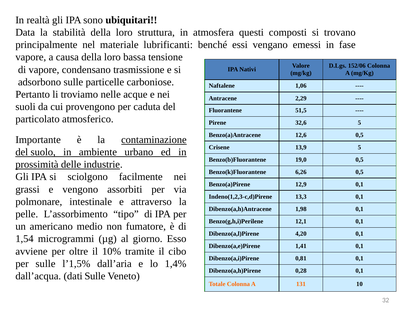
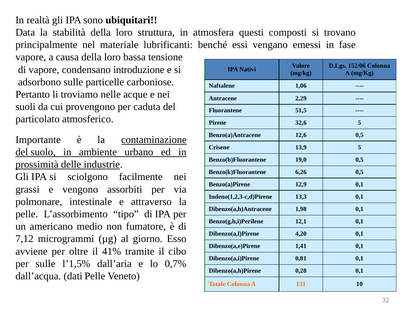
trasmissione: trasmissione -> introduzione (139, 70)
1,54: 1,54 -> 7,12 (25, 239)
10%: 10% -> 41% (112, 252)
1,4%: 1,4% -> 0,7% (176, 264)
dati Sulle: Sulle -> Pelle (95, 277)
